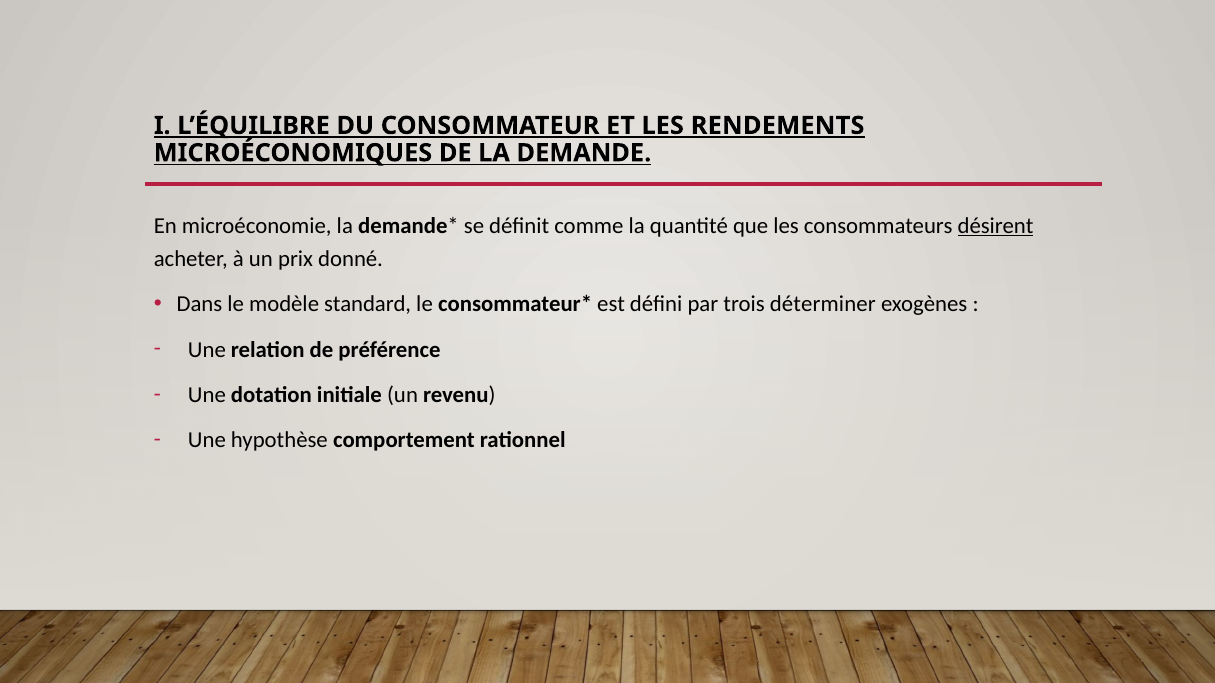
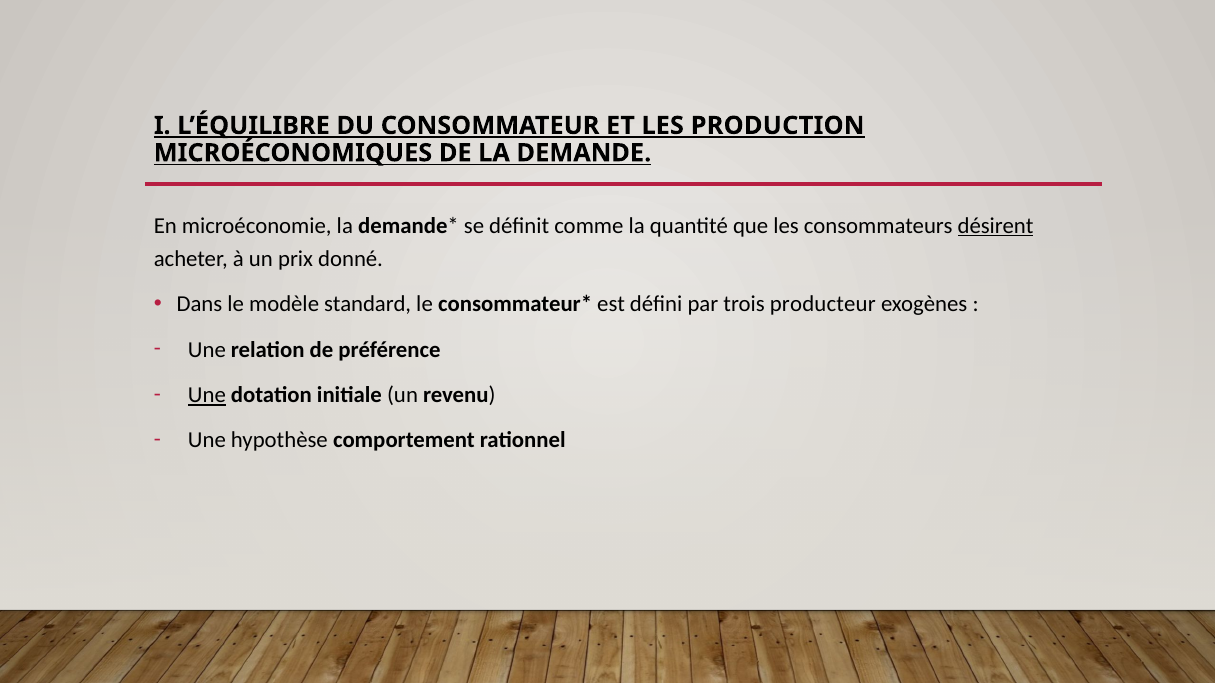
RENDEMENTS: RENDEMENTS -> PRODUCTION (778, 126)
déterminer: déterminer -> producteur (823, 304)
Une underline: none -> present (207, 395)
